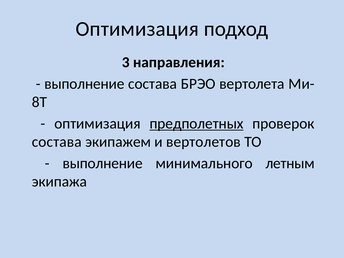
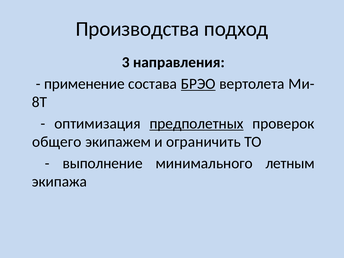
Оптимизация: Оптимизация -> Производства (137, 29)
выполнение: выполнение -> применение (84, 84)
БРЭО underline: none -> present (198, 84)
состава: состава -> общего (57, 142)
вертолетов: вертолетов -> ограничить (203, 142)
